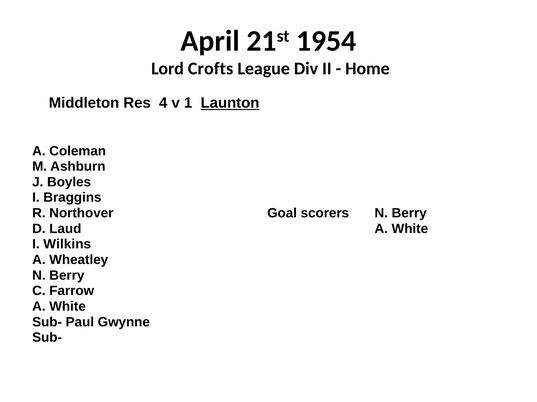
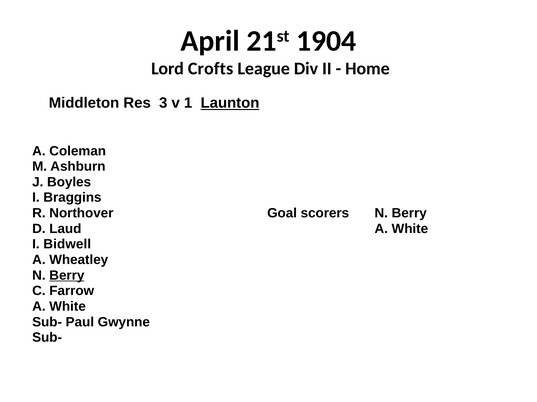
1954: 1954 -> 1904 (326, 41)
4: 4 -> 3 (163, 103)
Wilkins: Wilkins -> Bidwell (67, 245)
Berry underline: none -> present (67, 276)
